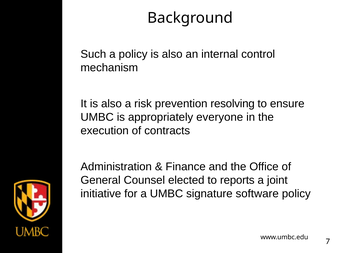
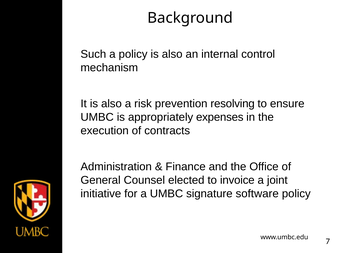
everyone: everyone -> expenses (220, 117)
reports: reports -> invoice (237, 180)
